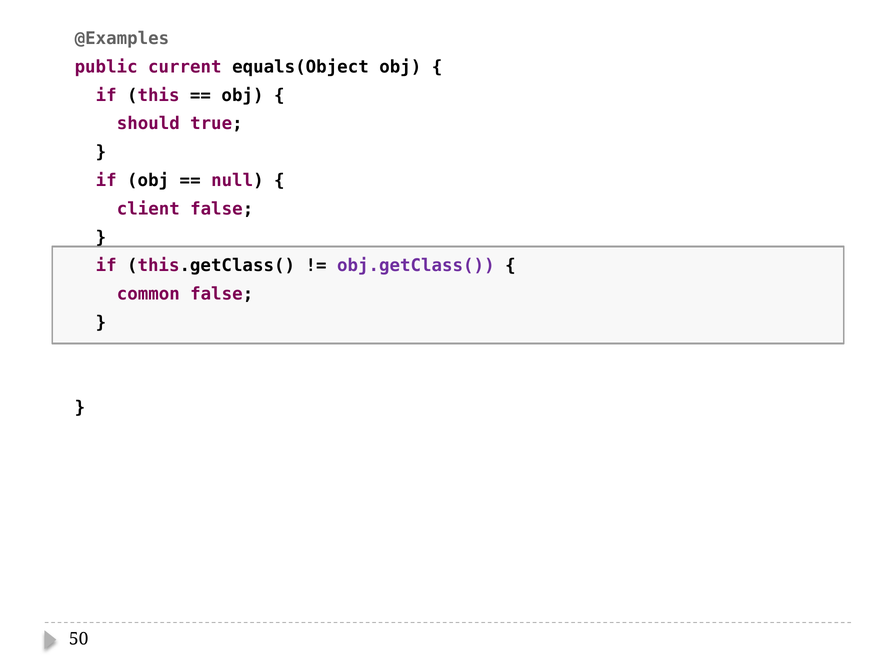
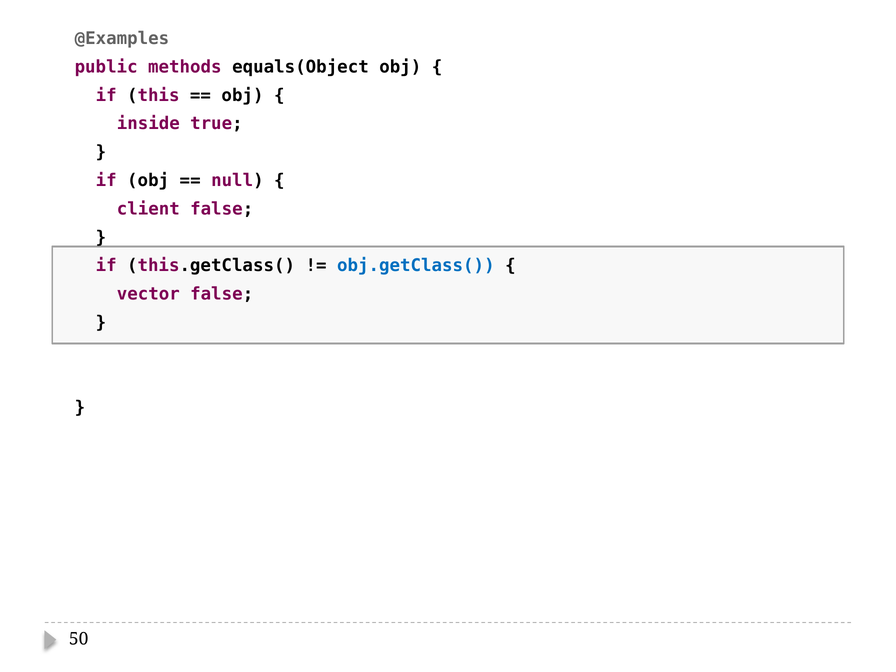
current: current -> methods (185, 67)
should: should -> inside (148, 124)
obj.getClass( colour: purple -> blue (416, 266)
common: common -> vector (148, 294)
